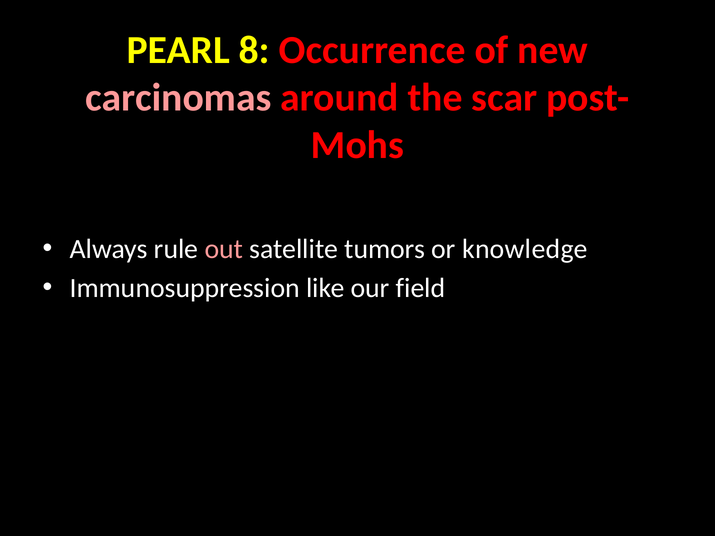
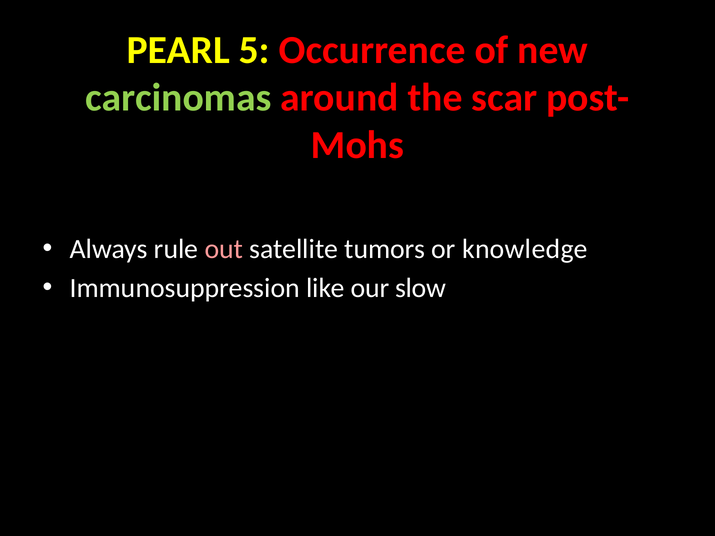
8: 8 -> 5 (254, 50)
carcinomas colour: pink -> light green (178, 98)
field: field -> slow (421, 288)
